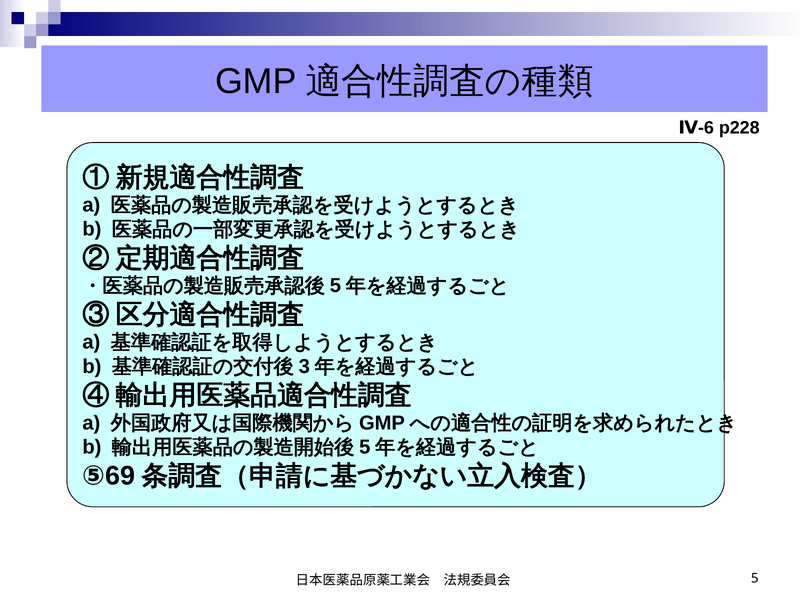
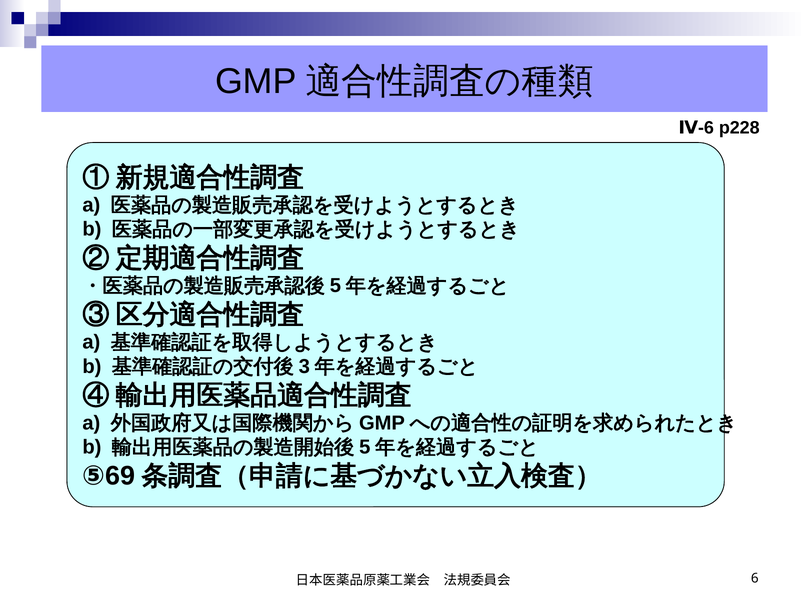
5: 5 -> 6 (755, 578)
